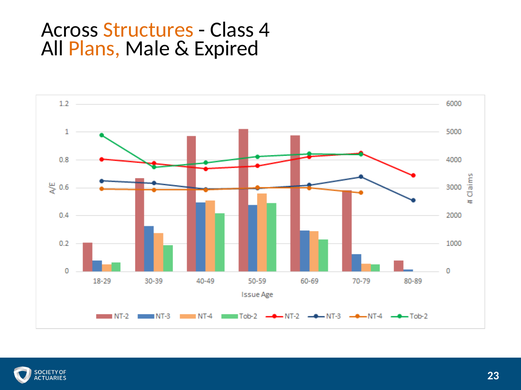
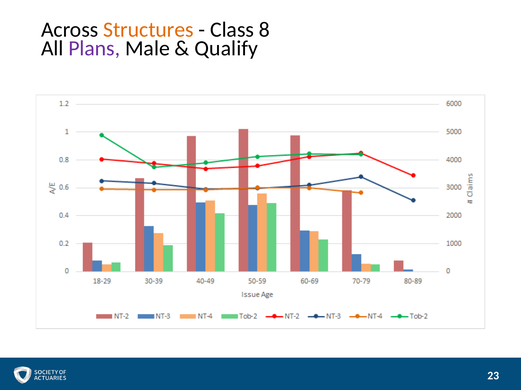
4: 4 -> 8 (264, 30)
Plans colour: orange -> purple (94, 48)
Expired: Expired -> Qualify (226, 48)
